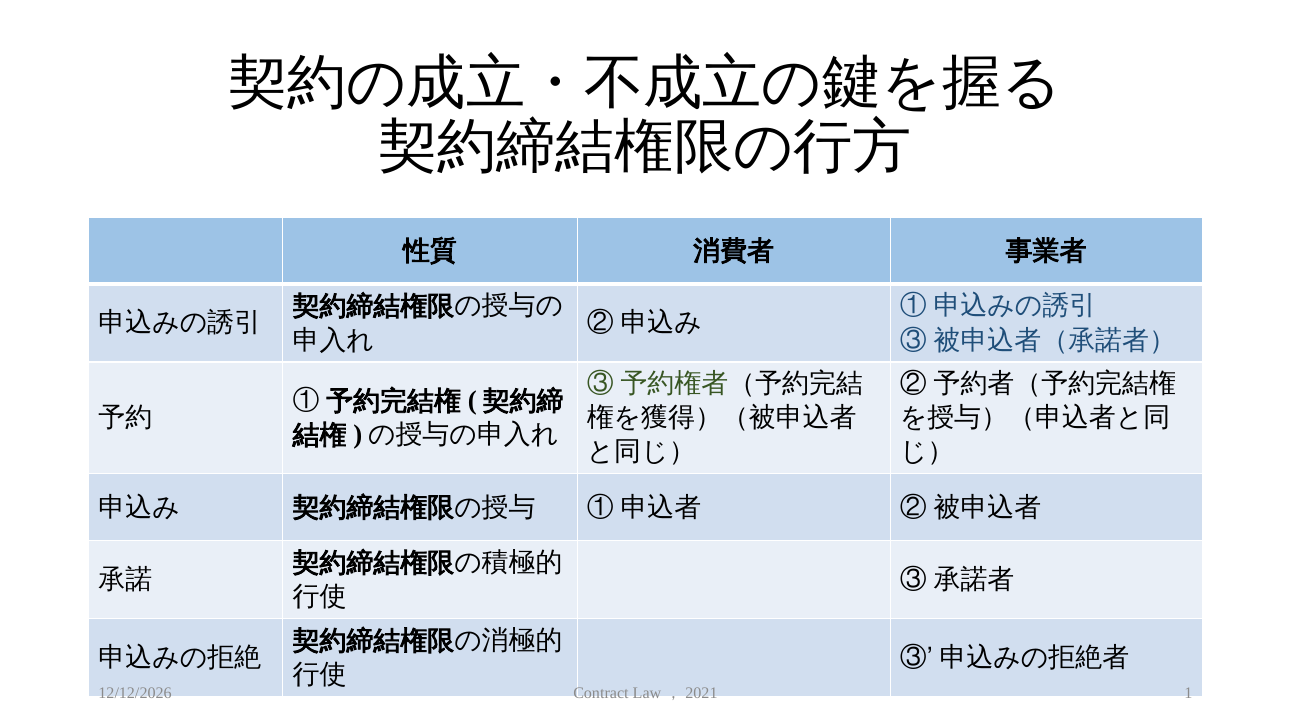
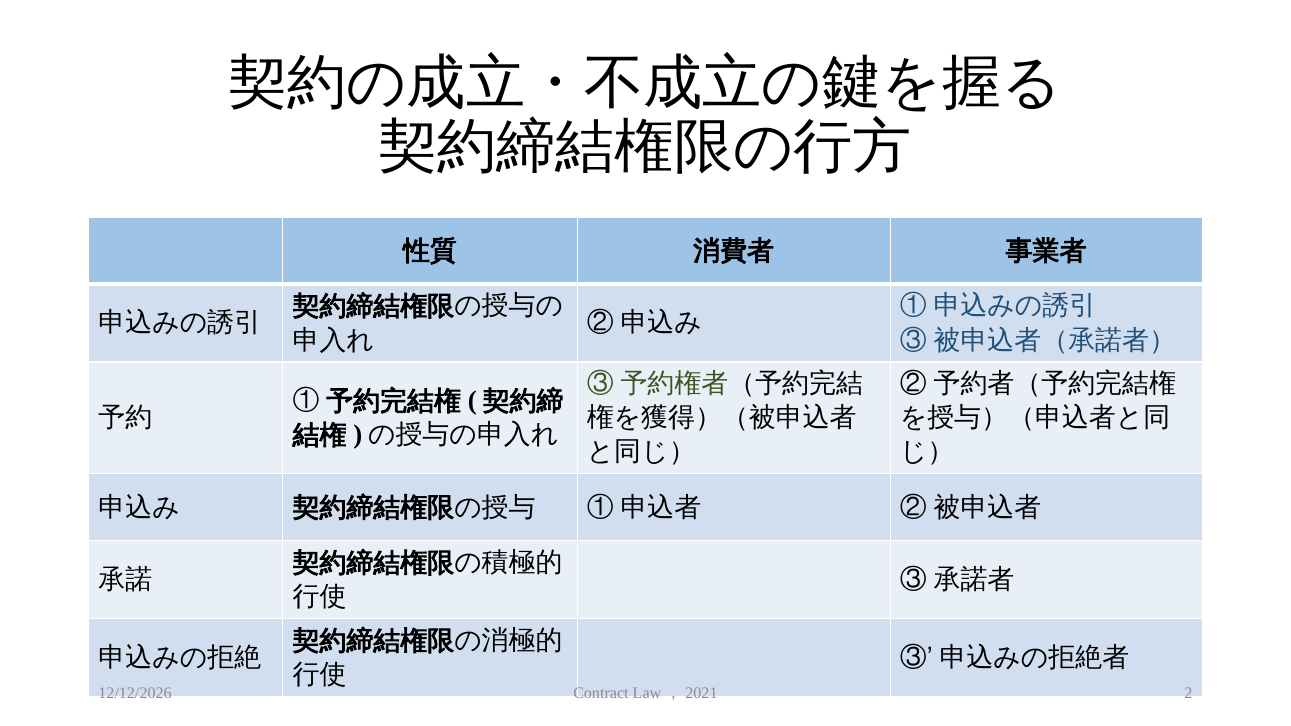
1: 1 -> 2 (1188, 693)
